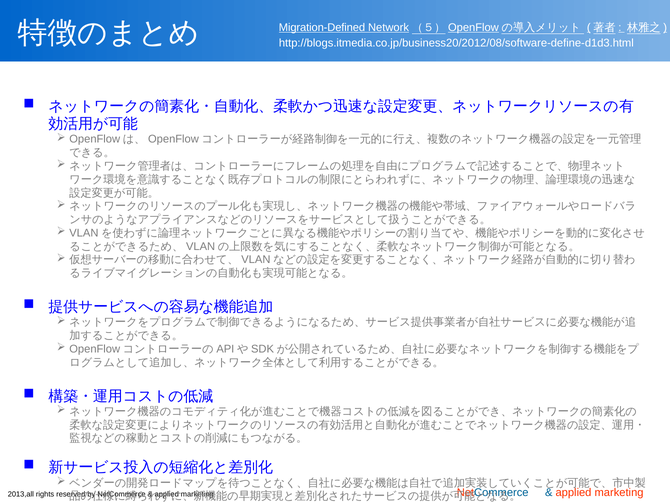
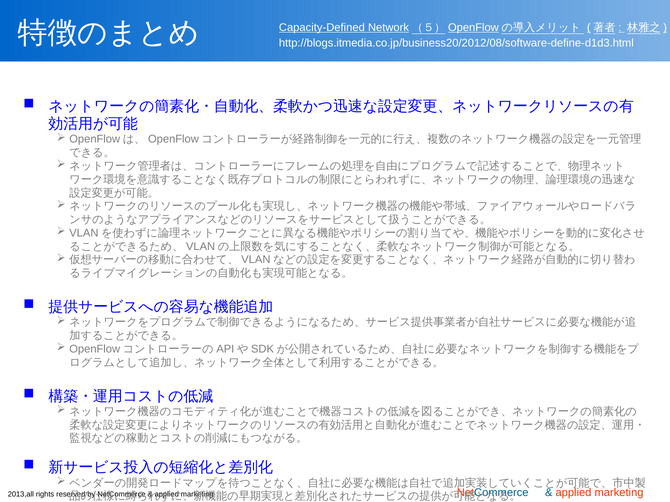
Migration-Defined: Migration-Defined -> Capacity-Defined (322, 28)
